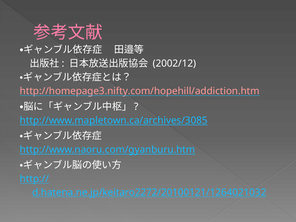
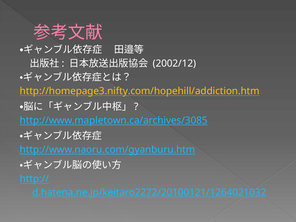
http://homepage3.nifty.com/hopehill/addiction.htm colour: pink -> yellow (140, 91)
